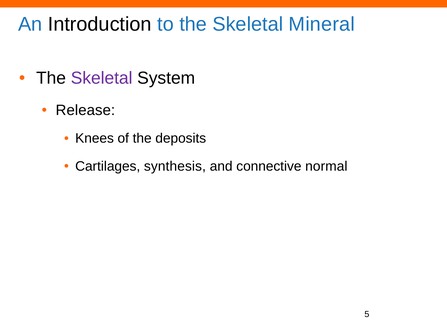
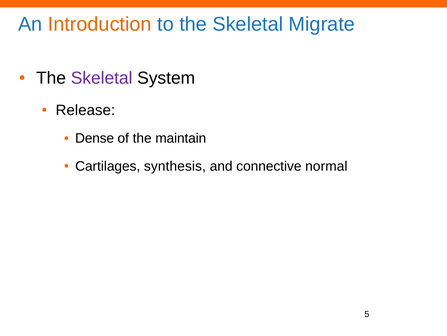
Introduction colour: black -> orange (100, 24)
Mineral: Mineral -> Migrate (322, 24)
Knees: Knees -> Dense (95, 138)
deposits: deposits -> maintain (181, 138)
